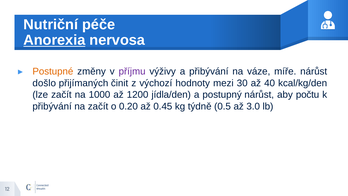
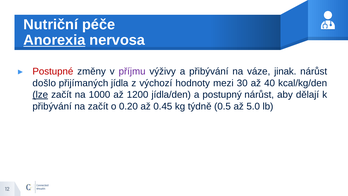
Postupné colour: orange -> red (53, 71)
míře: míře -> jinak (285, 71)
činit: činit -> jídla (120, 83)
lze underline: none -> present (40, 95)
počtu: počtu -> dělají (308, 95)
3.0: 3.0 -> 5.0 (253, 106)
